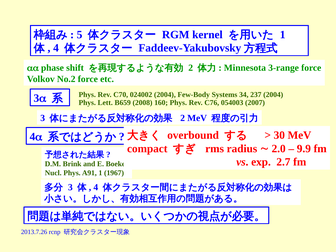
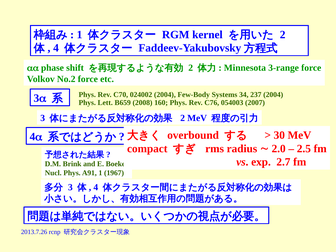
5: 5 -> 1 (80, 35)
1: 1 -> 2 (283, 35)
9.9: 9.9 -> 2.5 (304, 149)
